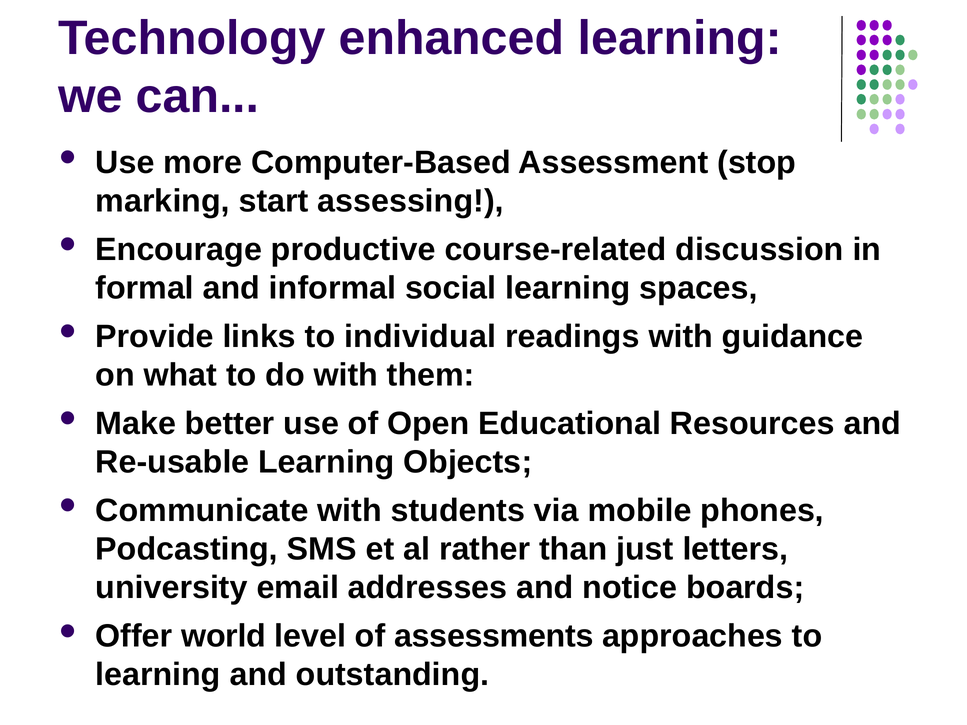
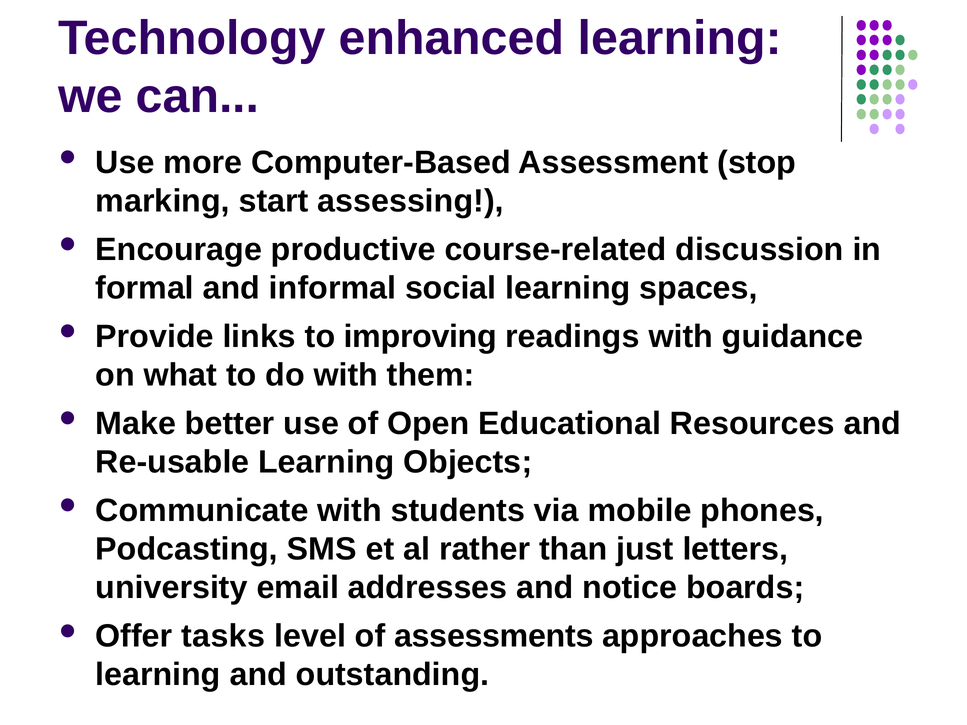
individual: individual -> improving (420, 336)
world: world -> tasks (223, 636)
